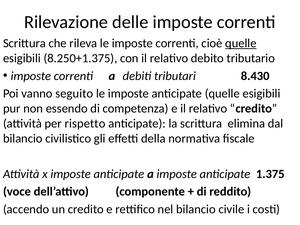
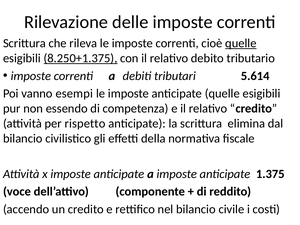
8.250+1.375 underline: none -> present (81, 58)
8.430: 8.430 -> 5.614 (255, 76)
seguito: seguito -> esempi (74, 94)
